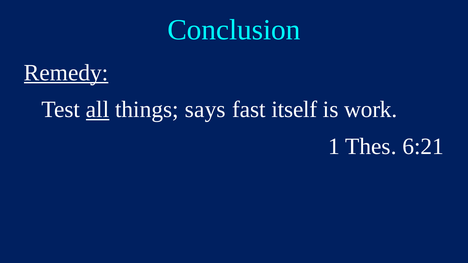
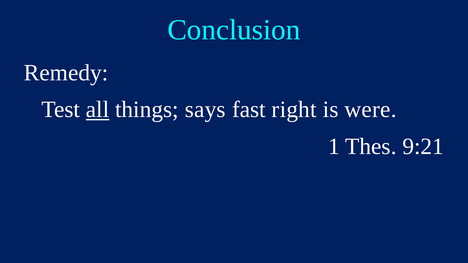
Remedy underline: present -> none (66, 73)
itself: itself -> right (294, 110)
work: work -> were (370, 110)
6:21: 6:21 -> 9:21 (423, 147)
